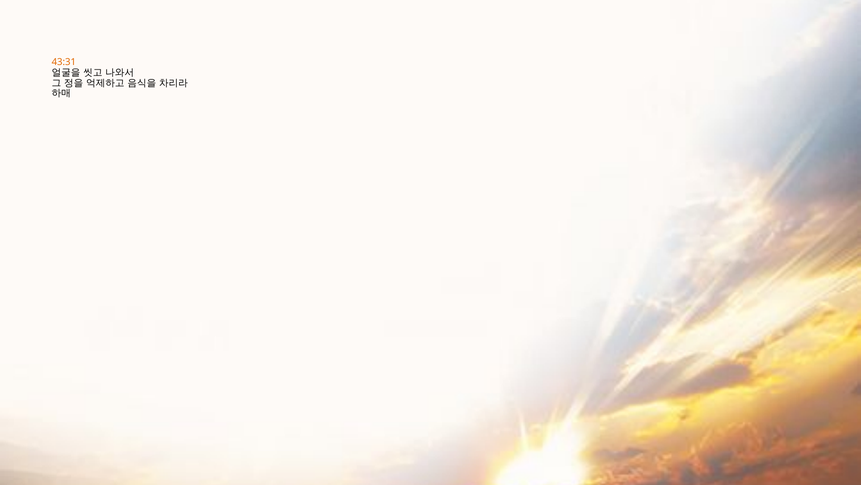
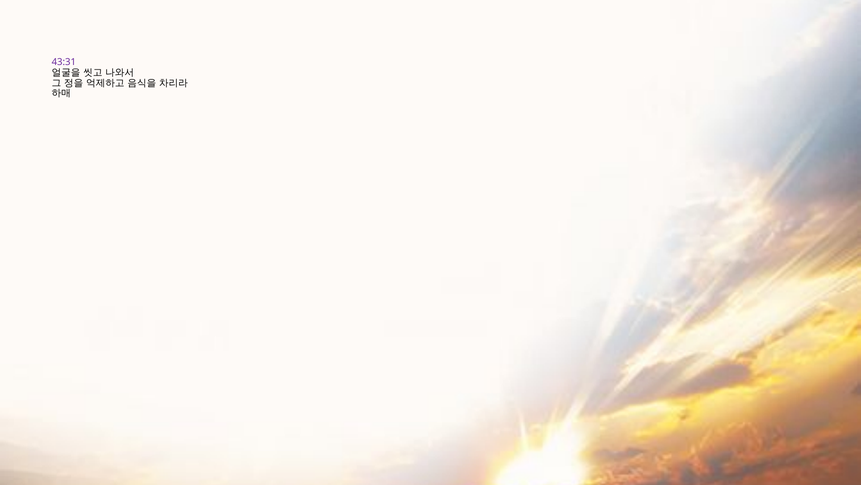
43:31 colour: orange -> purple (64, 62)
